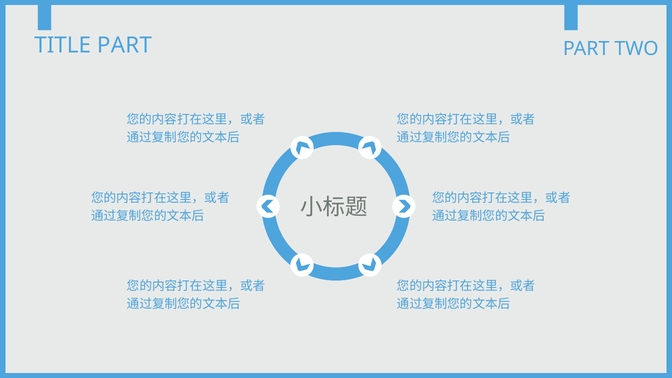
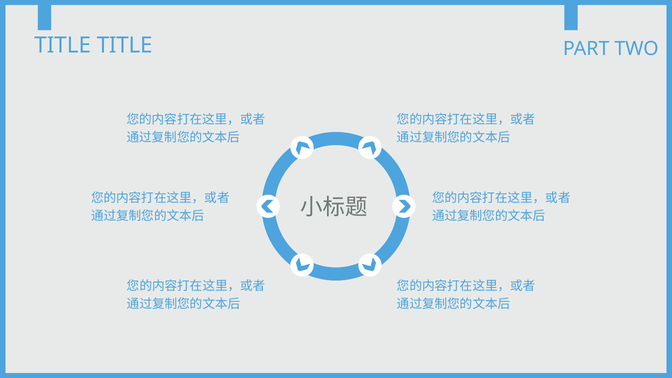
TITLE PART: PART -> TITLE (125, 46)
